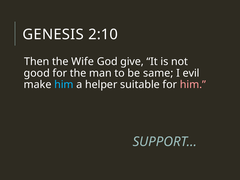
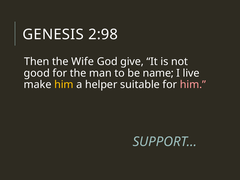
2:10: 2:10 -> 2:98 (103, 34)
same: same -> name (158, 73)
evil: evil -> live (191, 73)
him colour: light blue -> yellow (64, 85)
